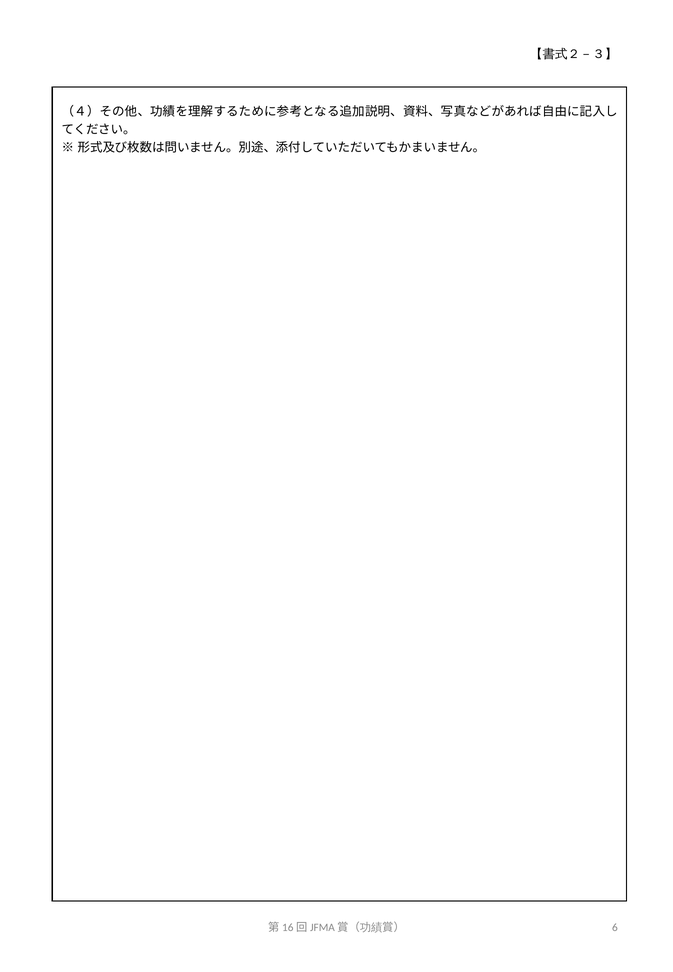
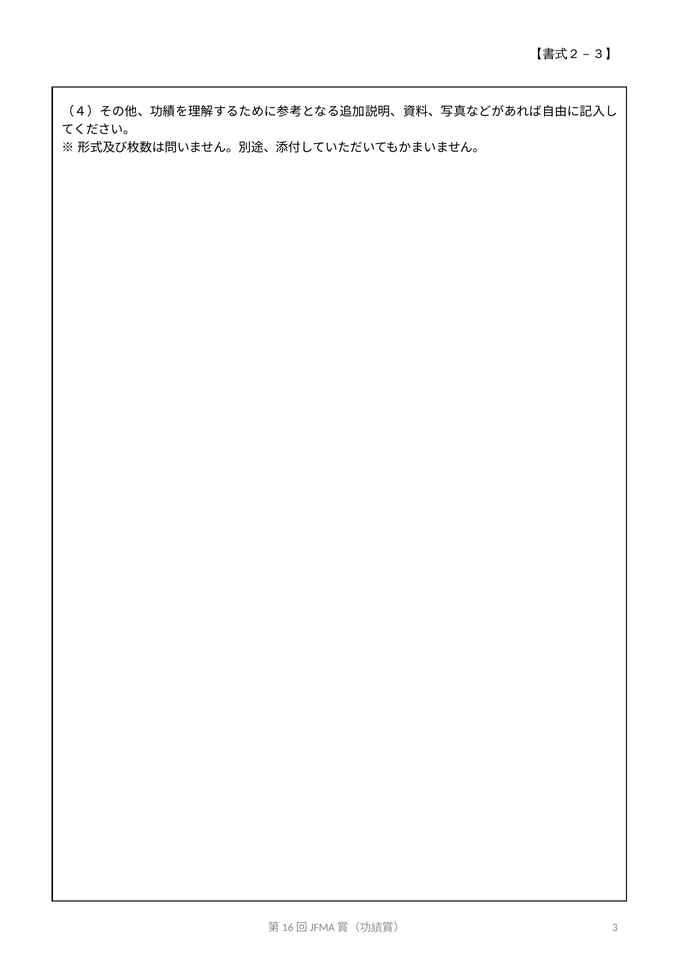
6: 6 -> 3 (615, 928)
